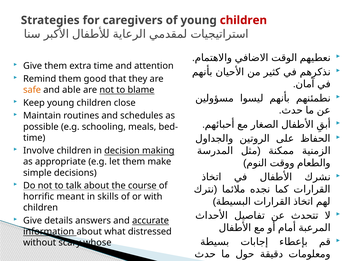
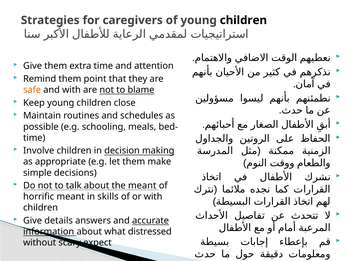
children colour: red -> black (243, 20)
good: good -> point (95, 79)
and able: able -> with (71, 90)
the course: course -> meant (142, 186)
whose: whose -> expect (97, 243)
